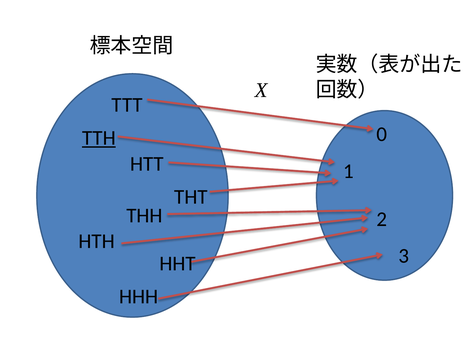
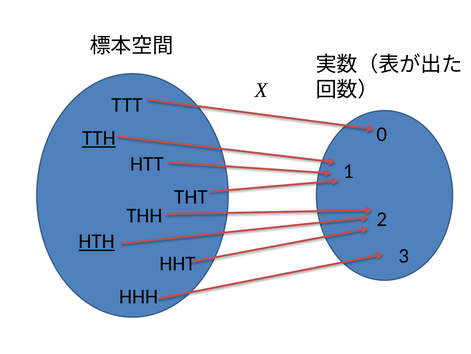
HTH underline: none -> present (97, 241)
